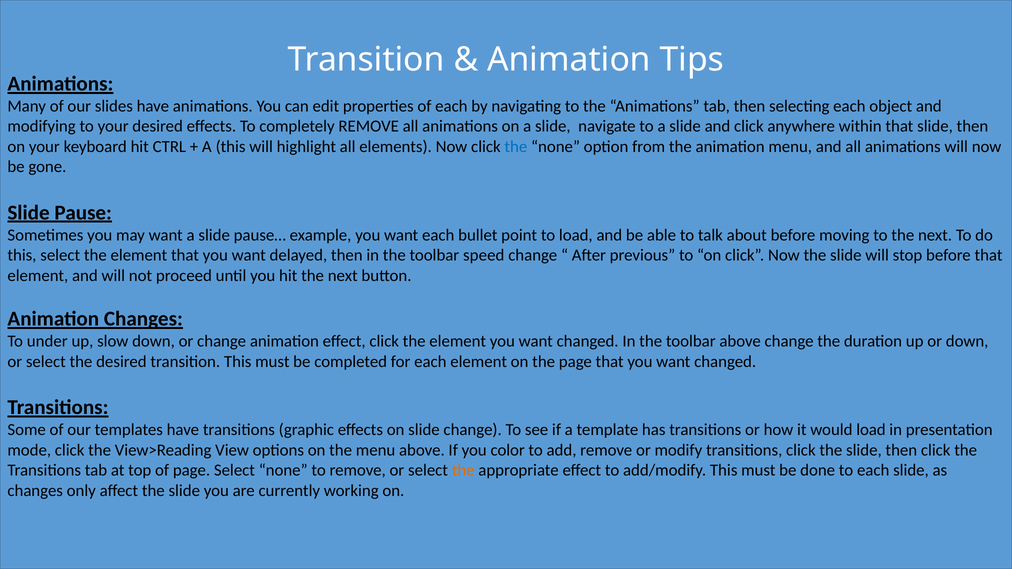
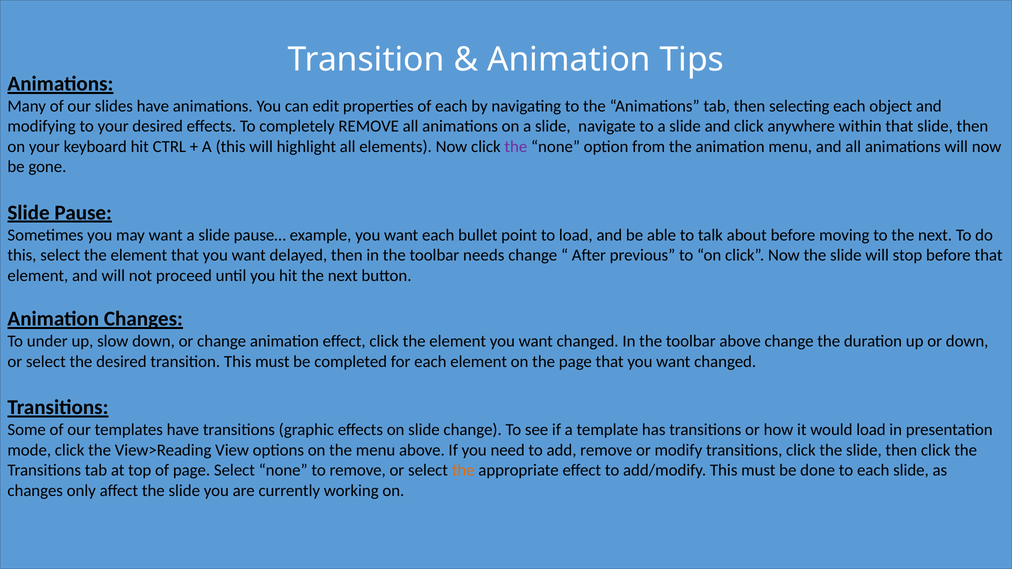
the colour: blue -> purple (516, 147)
speed: speed -> needs (484, 255)
color: color -> need (508, 450)
